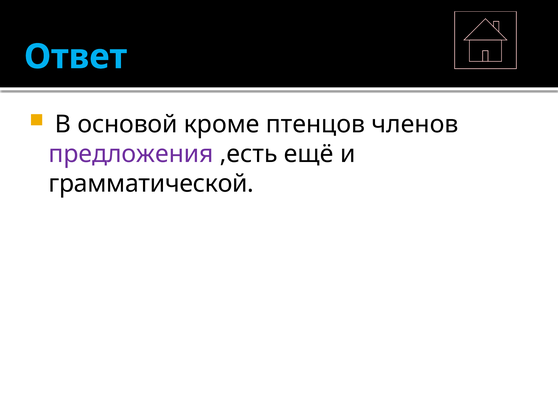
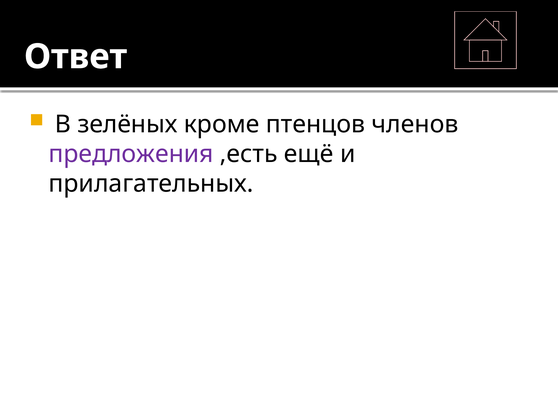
Ответ colour: light blue -> white (76, 57)
основой: основой -> зелёных (127, 125)
грамматической: грамматической -> прилагательных (151, 184)
